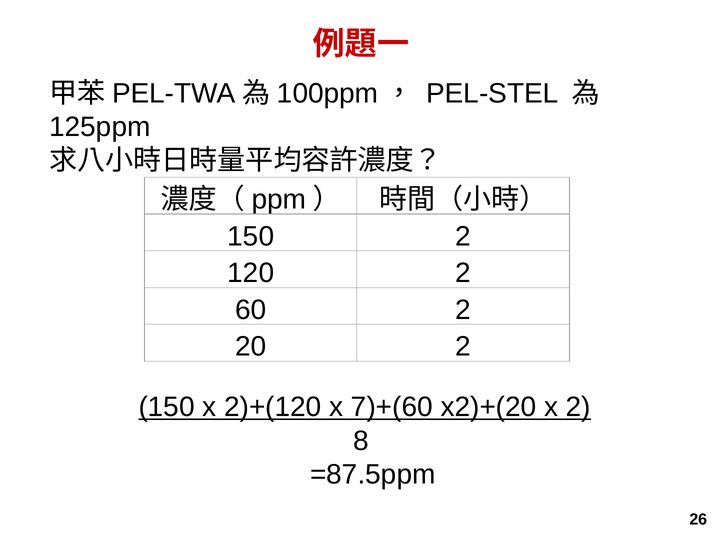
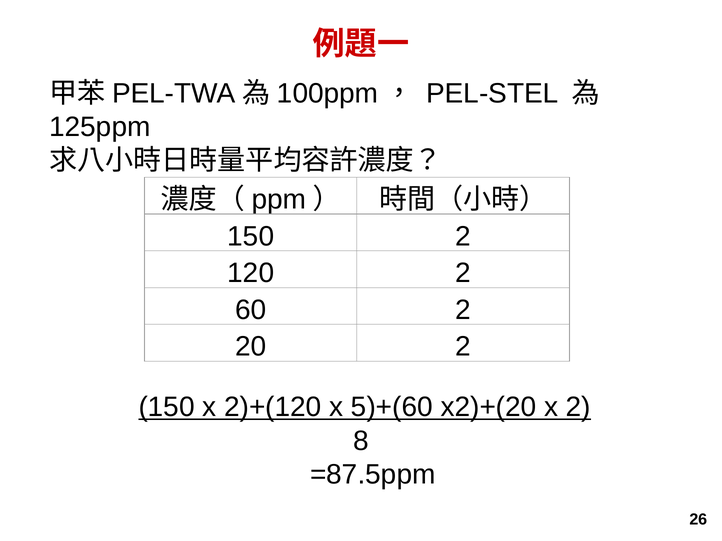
7)+(60: 7)+(60 -> 5)+(60 (392, 408)
